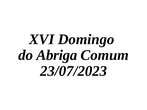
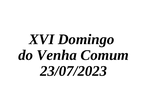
Abriga: Abriga -> Venha (57, 55)
